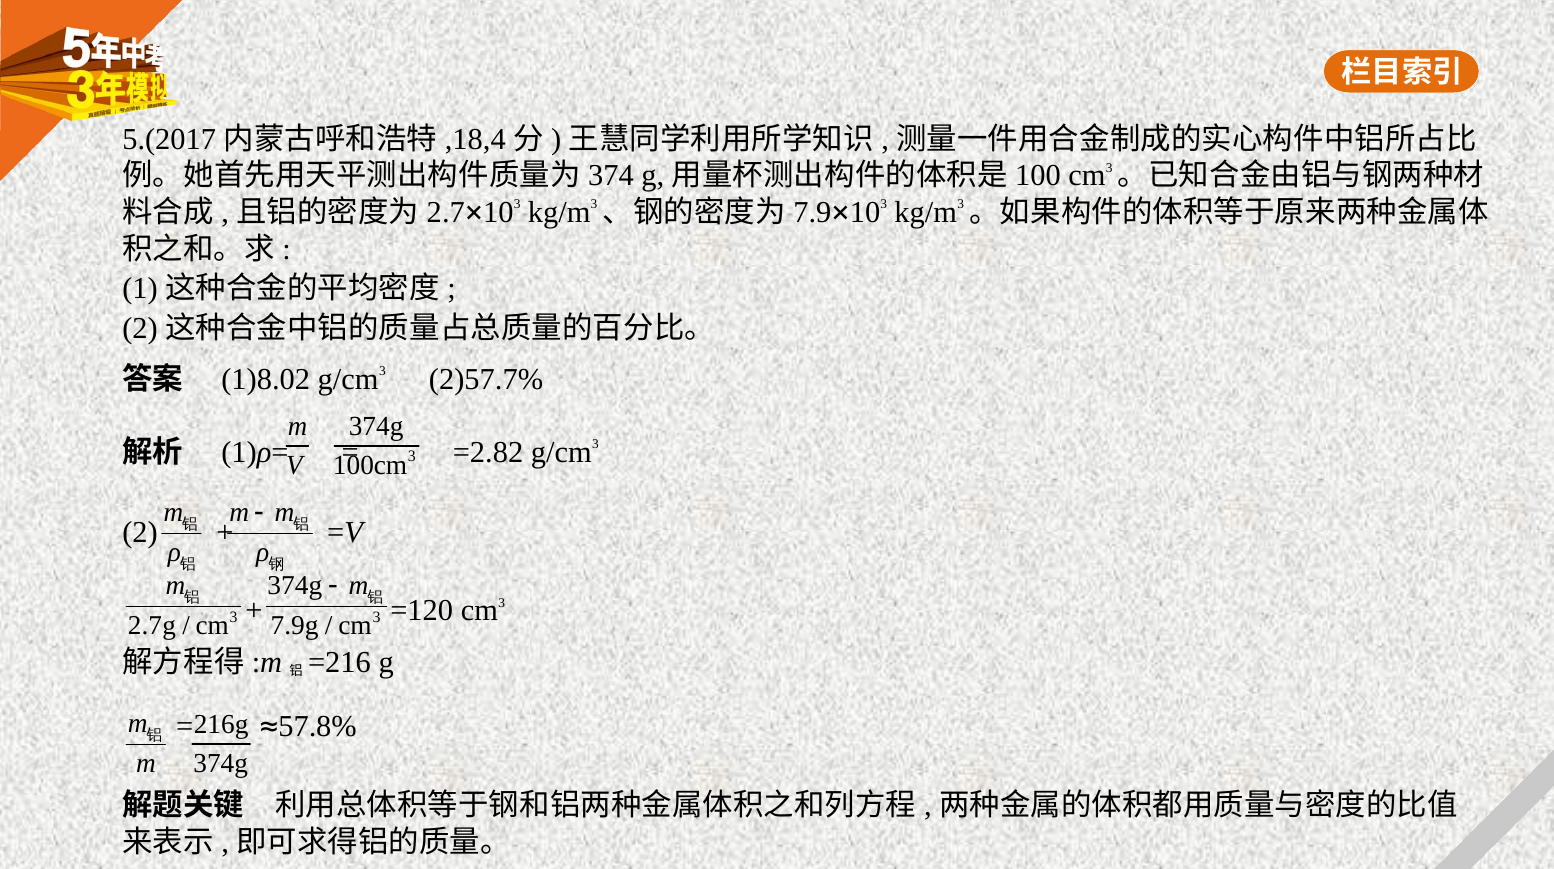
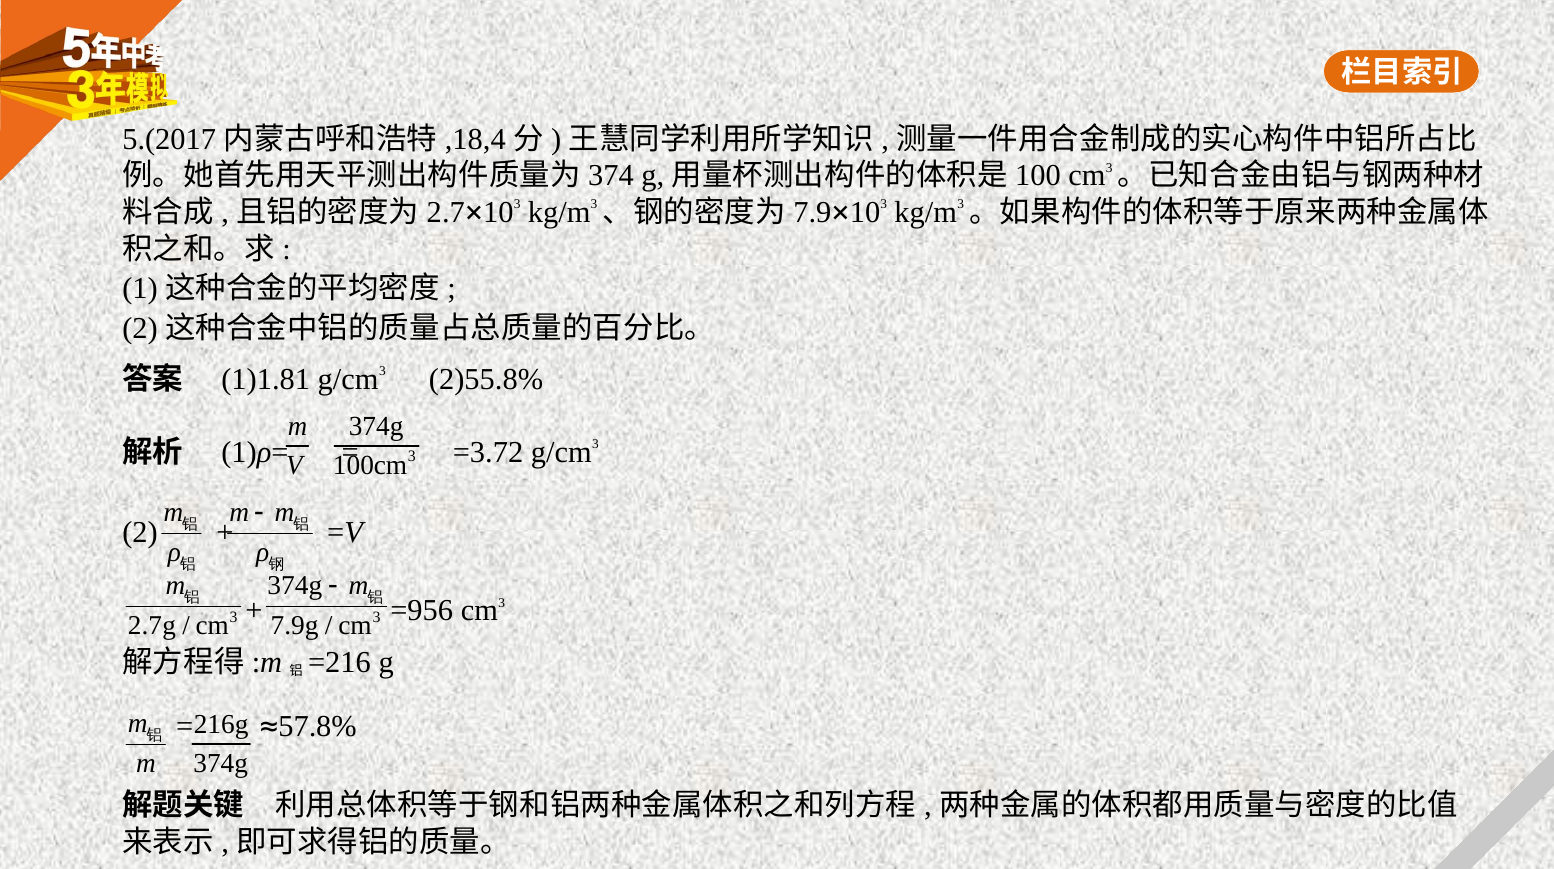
1)8.02: 1)8.02 -> 1)1.81 (266, 379)
2)57.7%: 2)57.7% -> 2)55.8% (486, 379)
=2.82: =2.82 -> =3.72 (488, 452)
=120: =120 -> =956 (422, 611)
